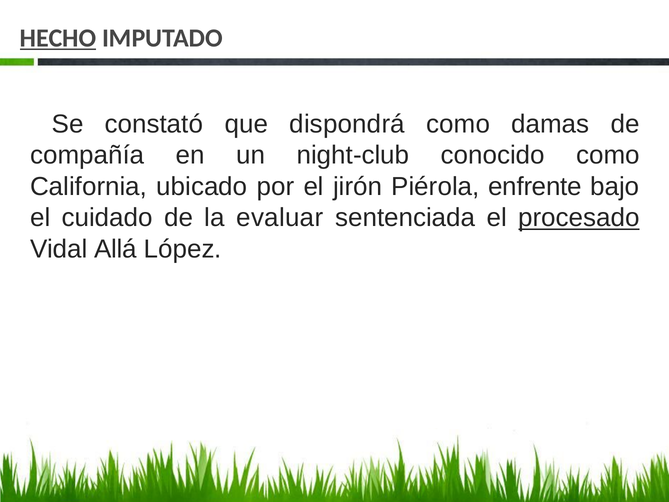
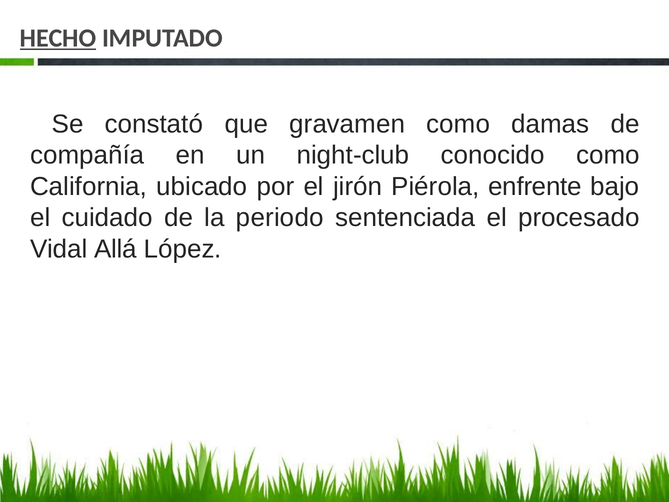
dispondrá: dispondrá -> gravamen (347, 124)
evaluar: evaluar -> periodo (280, 218)
procesado underline: present -> none (579, 218)
